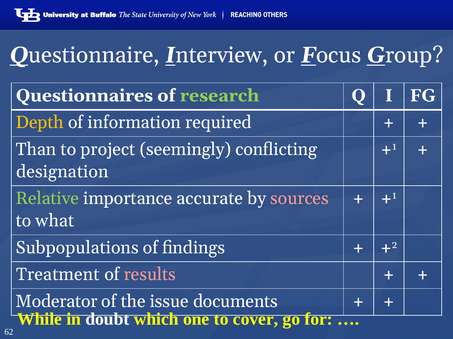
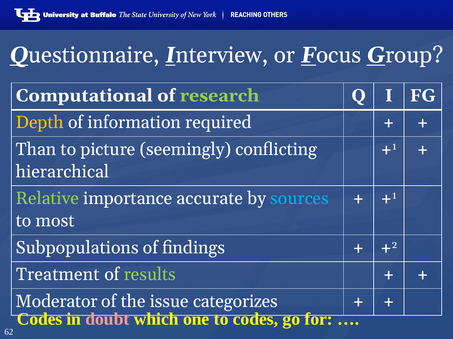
Questionnaires: Questionnaires -> Computational (84, 96)
project: project -> picture (108, 150)
designation: designation -> hierarchical (62, 172)
sources colour: pink -> light blue (300, 199)
what: what -> most (55, 221)
results colour: pink -> light green (150, 275)
documents: documents -> categorizes (235, 302)
While: While -> Codes (40, 320)
doubt colour: white -> pink (107, 320)
to cover: cover -> codes (256, 320)
